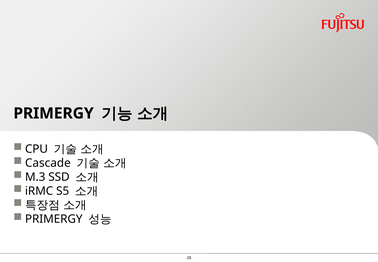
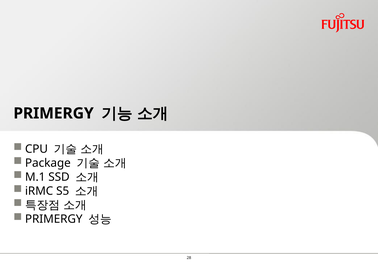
Cascade: Cascade -> Package (48, 163)
M.3: M.3 -> M.1 (35, 177)
